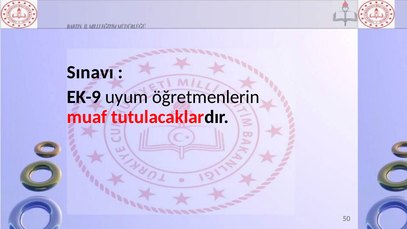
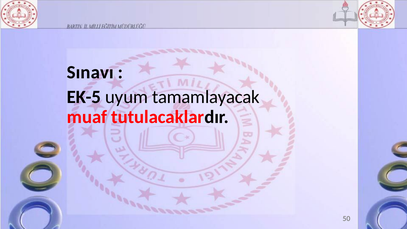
EK-9: EK-9 -> EK-5 (84, 97)
öğretmenlerin: öğretmenlerin -> tamamlayacak (206, 97)
